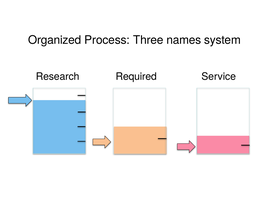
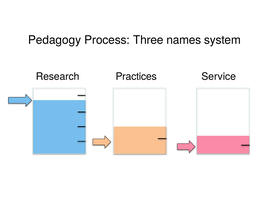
Organized: Organized -> Pedagogy (55, 40)
Required: Required -> Practices (136, 76)
